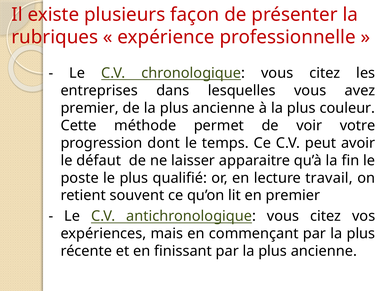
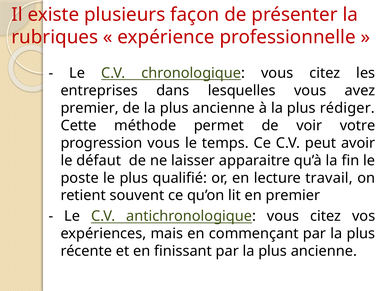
couleur: couleur -> rédiger (347, 108)
progression dont: dont -> vous (164, 143)
